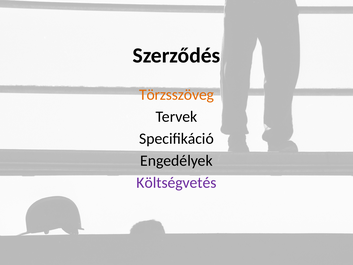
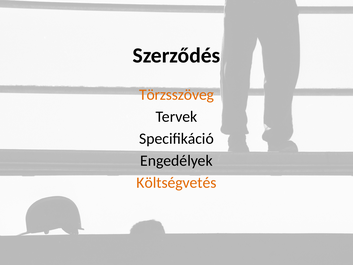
Költségvetés colour: purple -> orange (177, 182)
